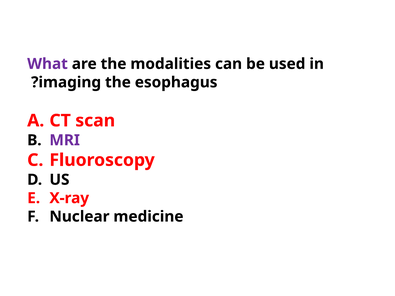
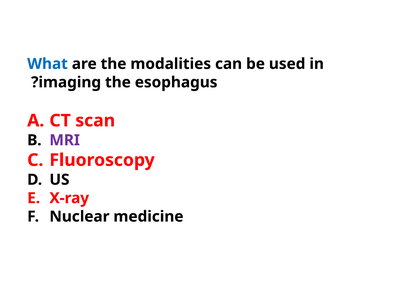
What colour: purple -> blue (48, 64)
